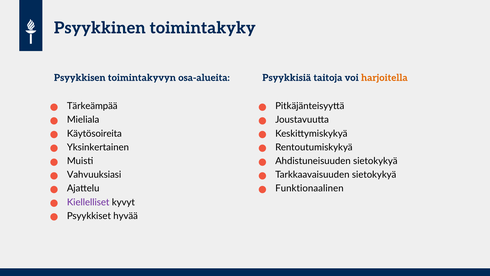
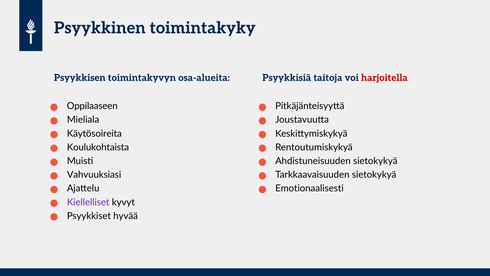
harjoitella colour: orange -> red (384, 78)
Tärkeämpää: Tärkeämpää -> Oppilaaseen (92, 106)
Yksinkertainen: Yksinkertainen -> Koulukohtaista (98, 147)
Funktionaalinen: Funktionaalinen -> Emotionaalisesti (309, 188)
